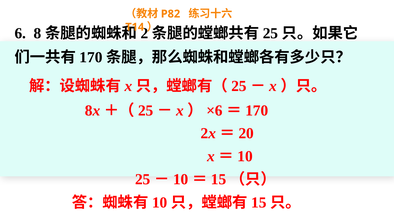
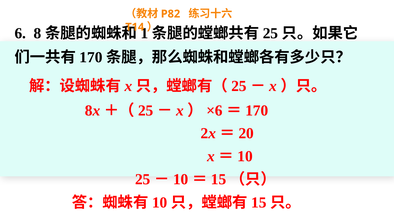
2: 2 -> 1 (144, 33)
